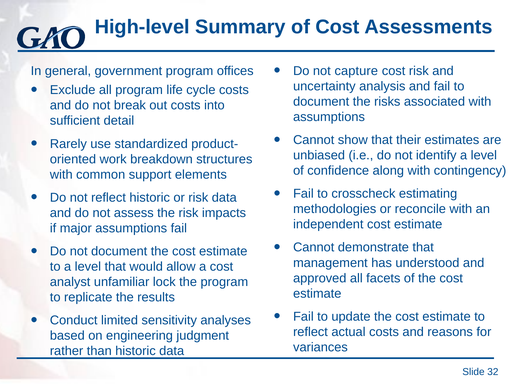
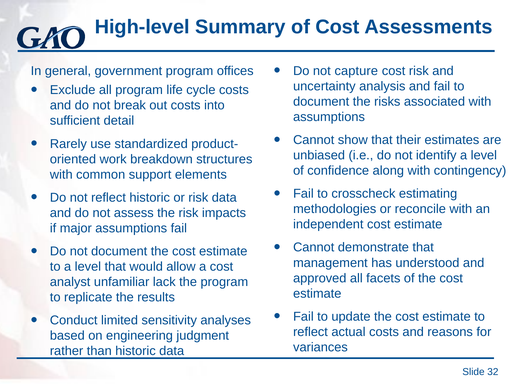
lock: lock -> lack (164, 282)
